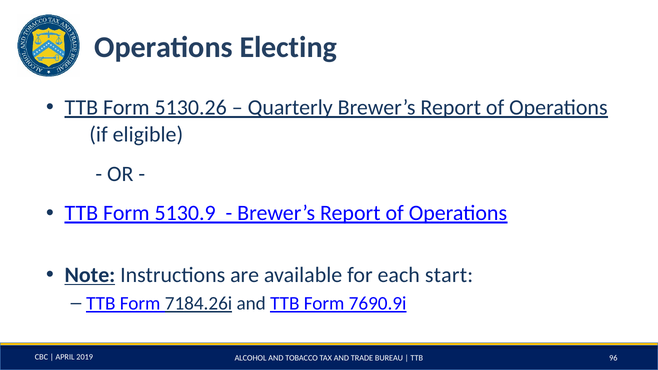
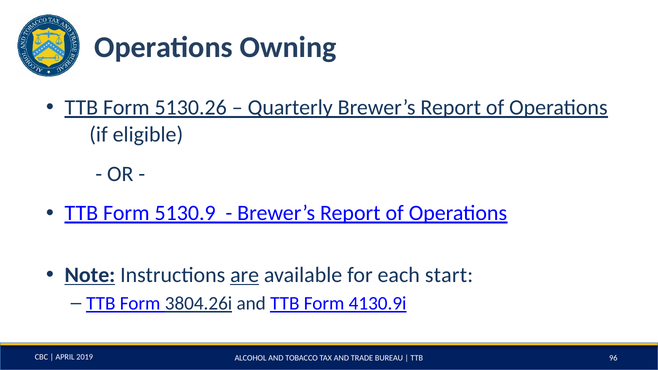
Electing: Electing -> Owning (288, 47)
are underline: none -> present (245, 275)
7184.26i: 7184.26i -> 3804.26i (199, 304)
7690.9i: 7690.9i -> 4130.9i (378, 304)
